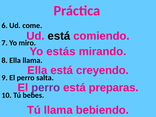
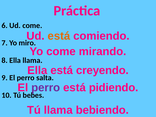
está colour: black -> orange (59, 36)
Yo estás: estás -> come (61, 51)
preparas: preparas -> pidiendo (114, 88)
